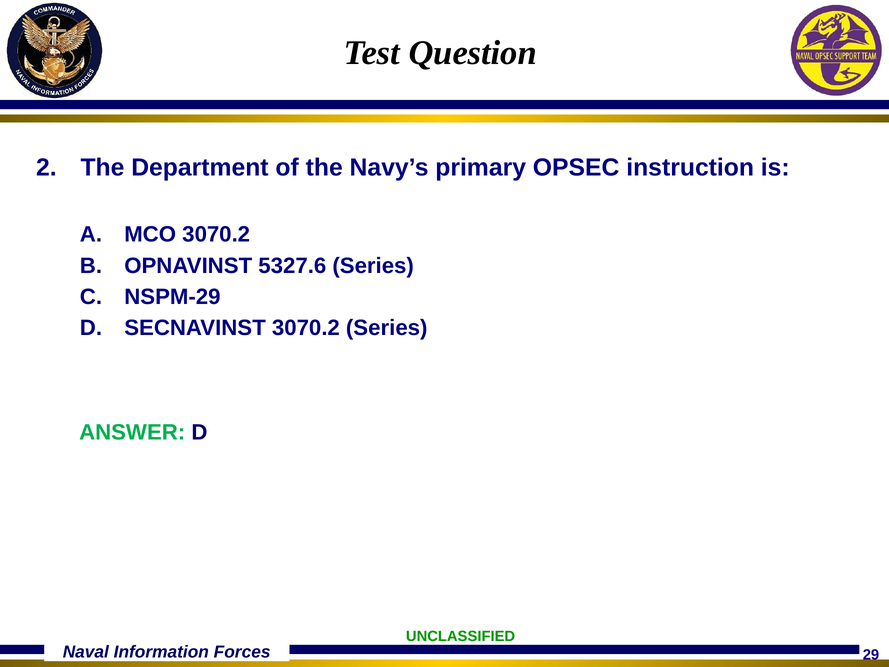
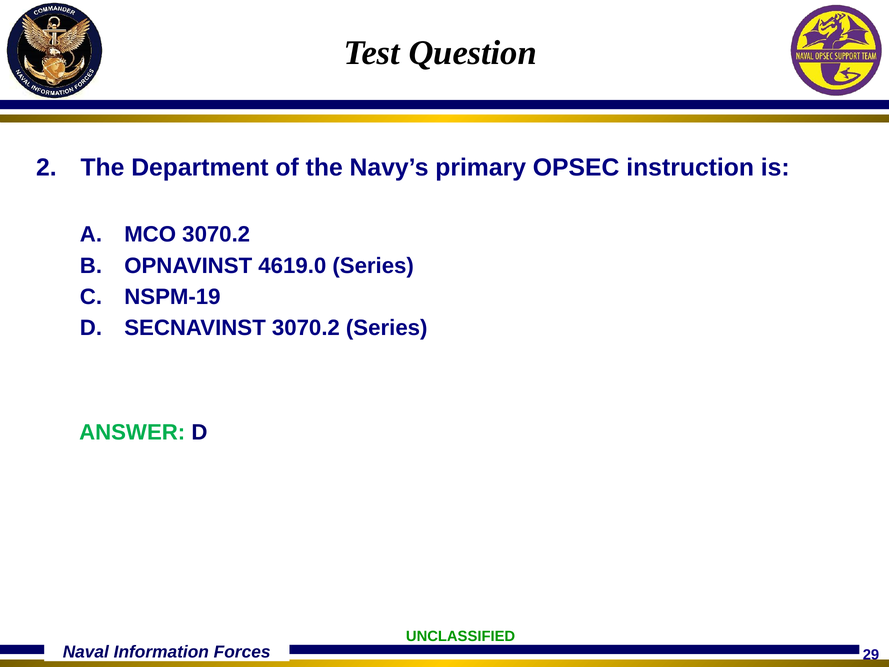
5327.6: 5327.6 -> 4619.0 (292, 266)
NSPM-29: NSPM-29 -> NSPM-19 (172, 297)
